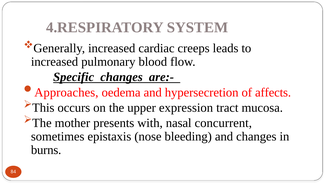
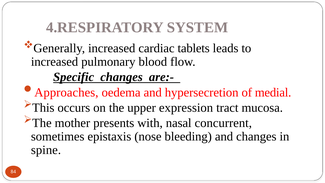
creeps: creeps -> tablets (194, 48)
affects: affects -> medial (273, 92)
burns: burns -> spine (46, 150)
